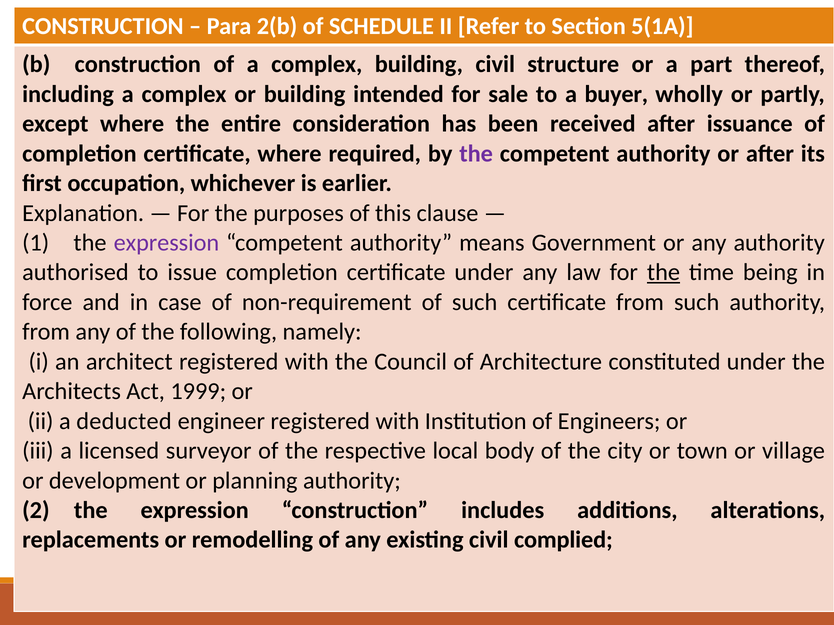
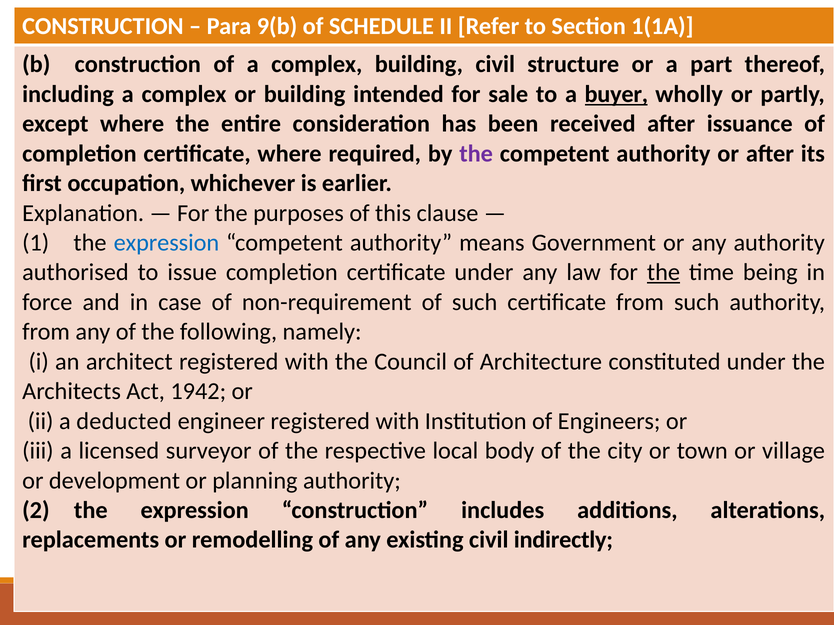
2(b: 2(b -> 9(b (277, 26)
5(1A: 5(1A -> 1(1A (662, 26)
buyer underline: none -> present (616, 94)
expression colour: purple -> blue (166, 243)
1999: 1999 -> 1942 (198, 392)
complied: complied -> indirectly (563, 540)
